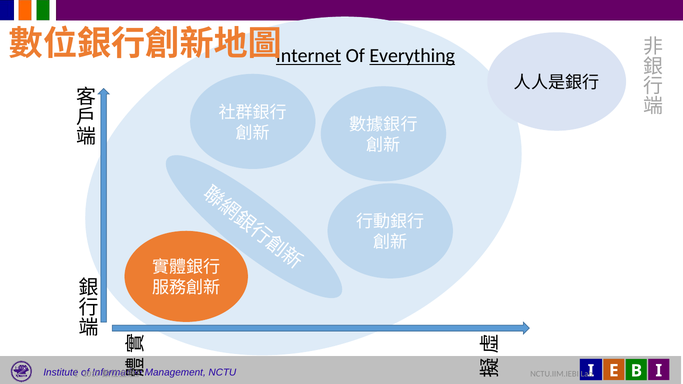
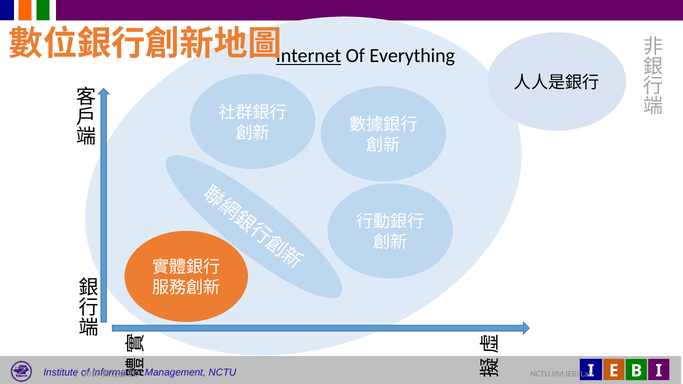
Everything underline: present -> none (412, 56)
